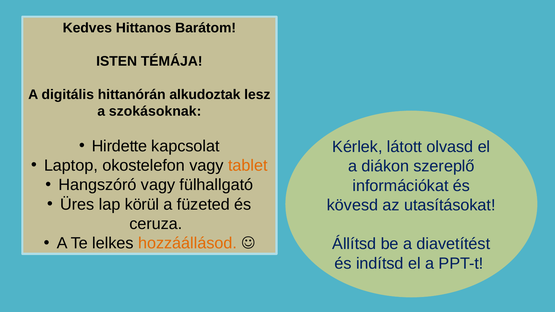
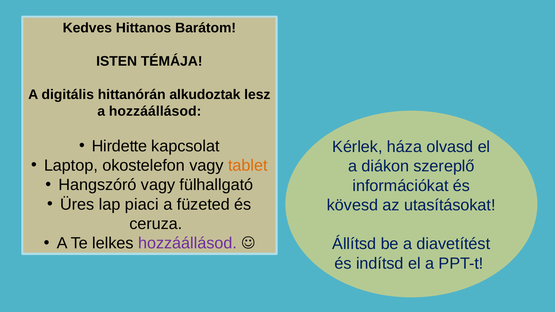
a szokásoknak: szokásoknak -> hozzáállásod (155, 111)
látott: látott -> háza (405, 147)
körül: körül -> piaci (142, 204)
hozzáállásod colour: orange -> purple (187, 243)
